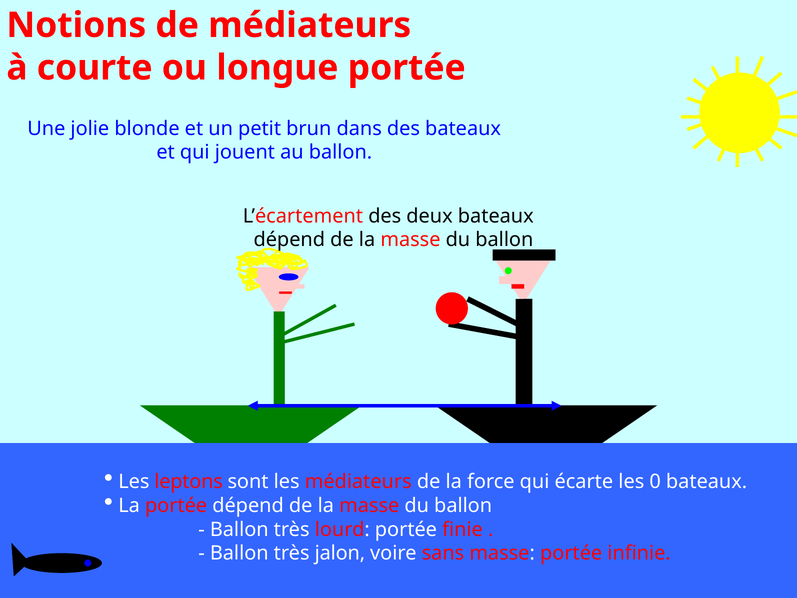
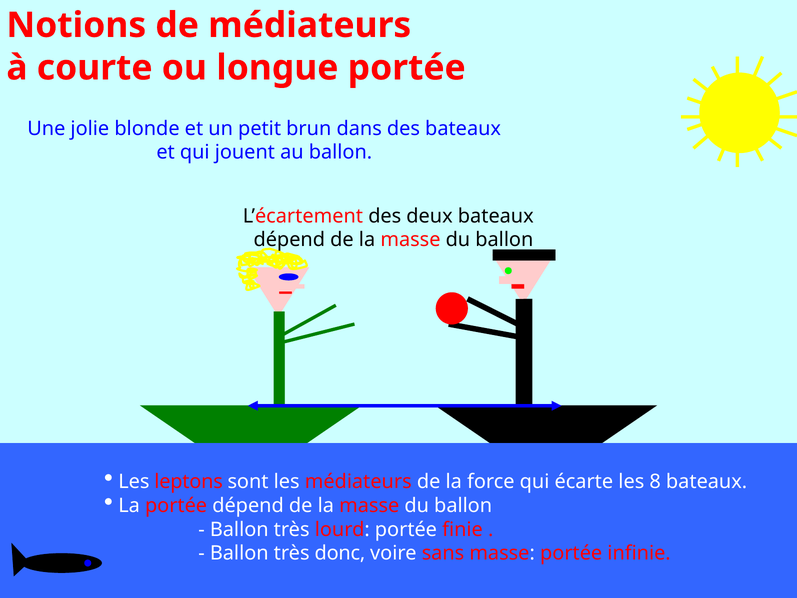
0: 0 -> 8 (655, 481)
jalon: jalon -> donc (340, 553)
